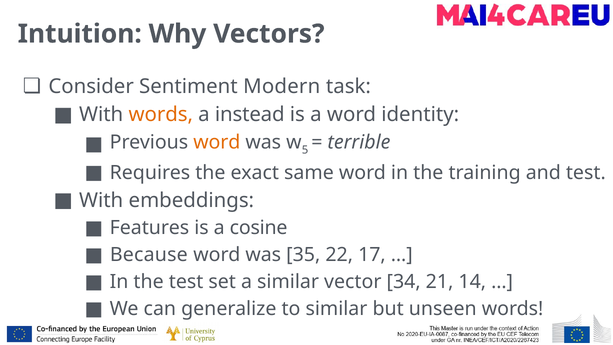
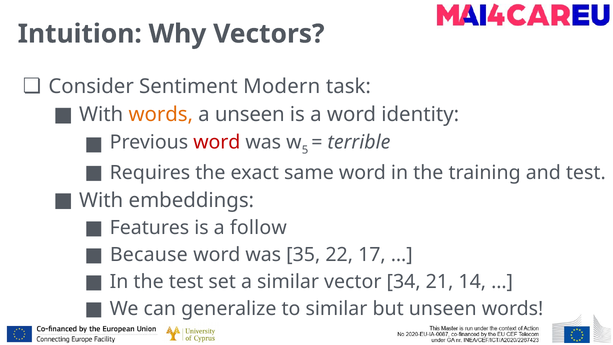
a instead: instead -> unseen (250, 114)
word colour: orange -> red (217, 142)
cosine: cosine -> follow (258, 228)
